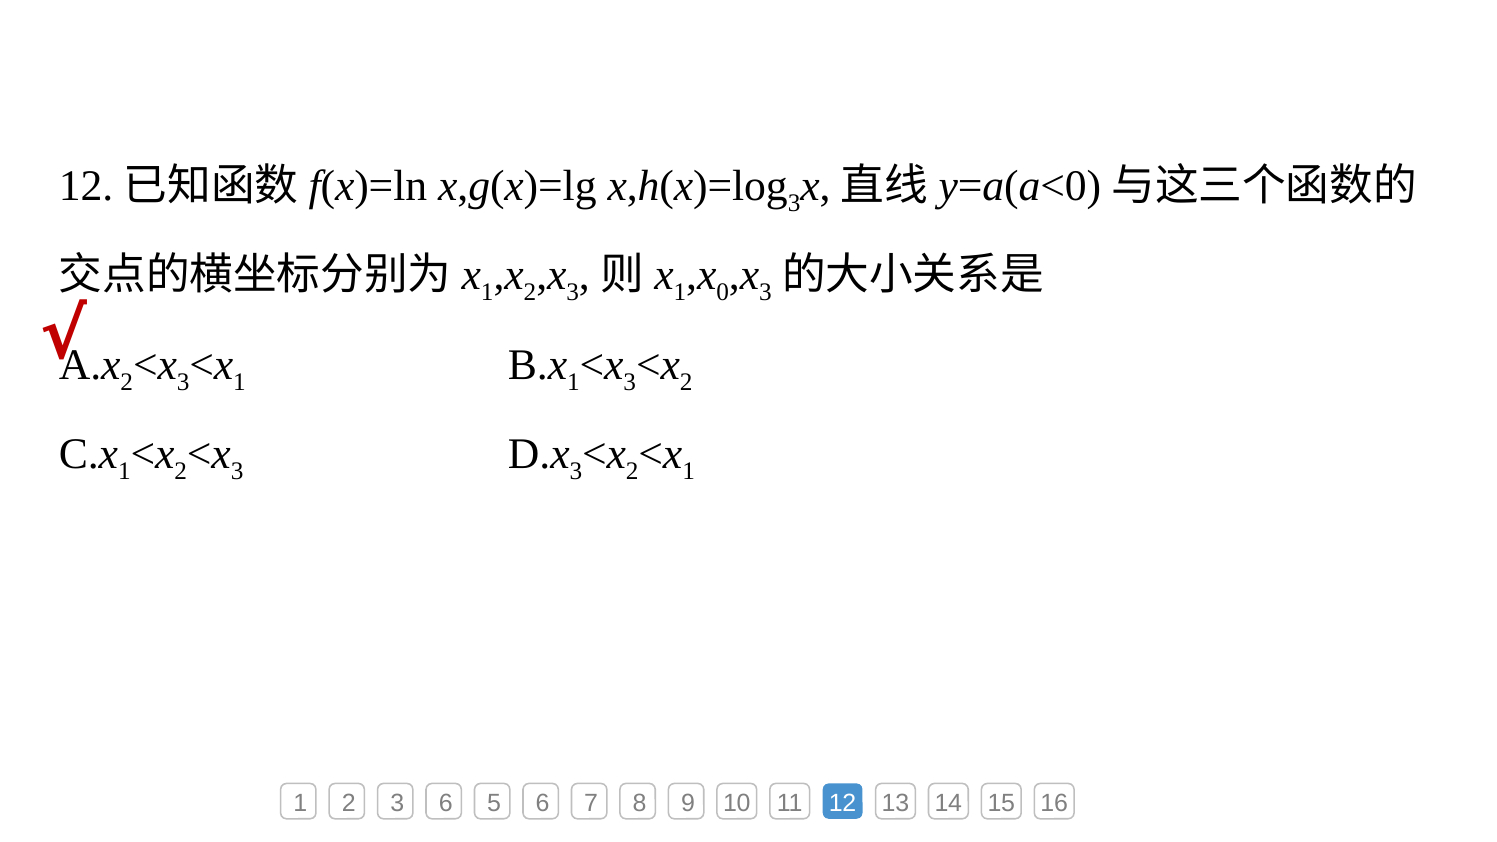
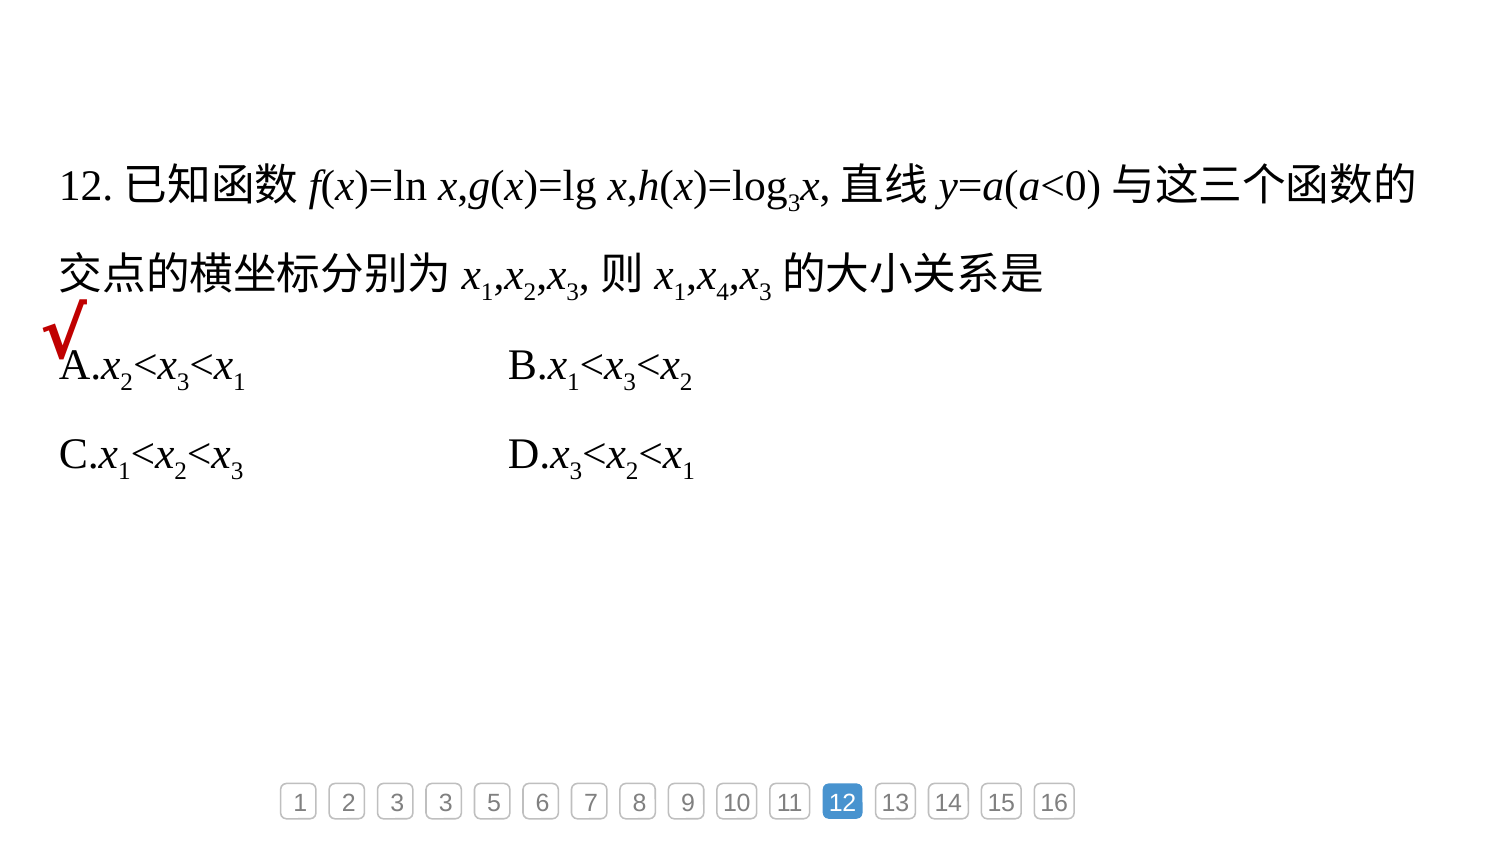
0: 0 -> 4 (723, 292)
3 6: 6 -> 3 (446, 803)
